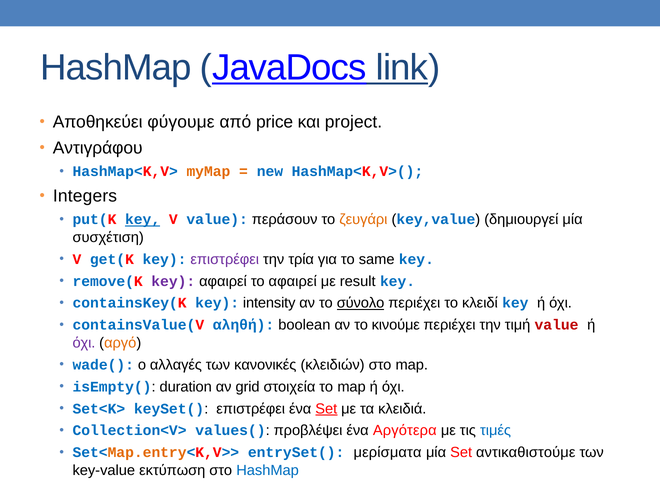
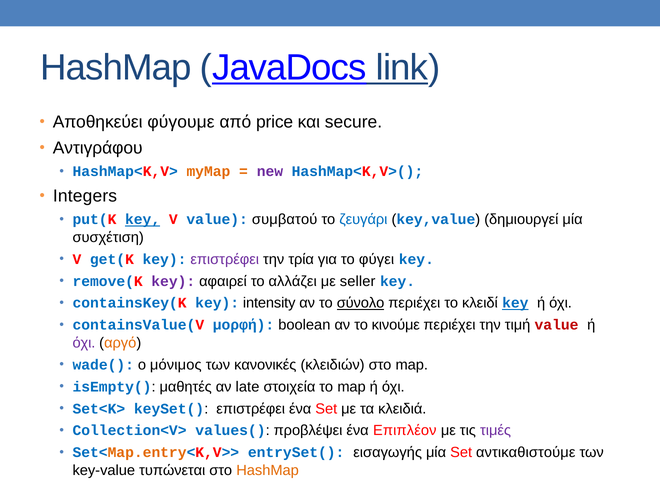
project: project -> secure (354, 122)
new colour: blue -> purple (270, 172)
περάσουν: περάσουν -> συμβατού (285, 220)
ζευγάρι colour: orange -> blue (363, 220)
same: same -> φύγει (377, 259)
το αφαιρεί: αφαιρεί -> αλλάζει (293, 281)
result: result -> seller (358, 281)
key underline: none -> present (515, 303)
αληθή: αληθή -> μορφή (244, 325)
αλλαγές: αλλαγές -> μόνιμος (176, 365)
duration: duration -> μαθητές (186, 387)
grid: grid -> late (247, 387)
Set underline: present -> none (326, 409)
Αργότερα: Αργότερα -> Επιπλέον (405, 431)
τιμές colour: blue -> purple (496, 431)
μερίσματα: μερίσματα -> εισαγωγής (388, 453)
εκτύπωση: εκτύπωση -> τυπώνεται (172, 470)
HashMap colour: blue -> orange (268, 470)
